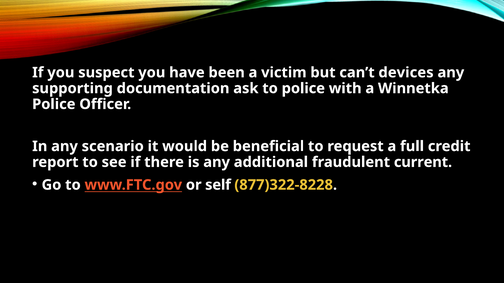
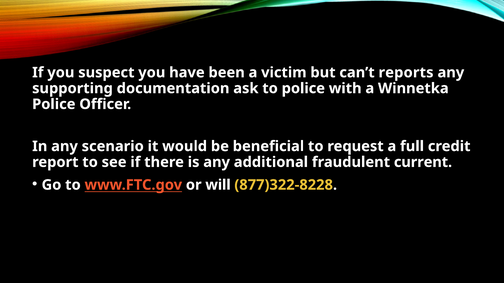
devices: devices -> reports (406, 73)
self: self -> will (218, 185)
